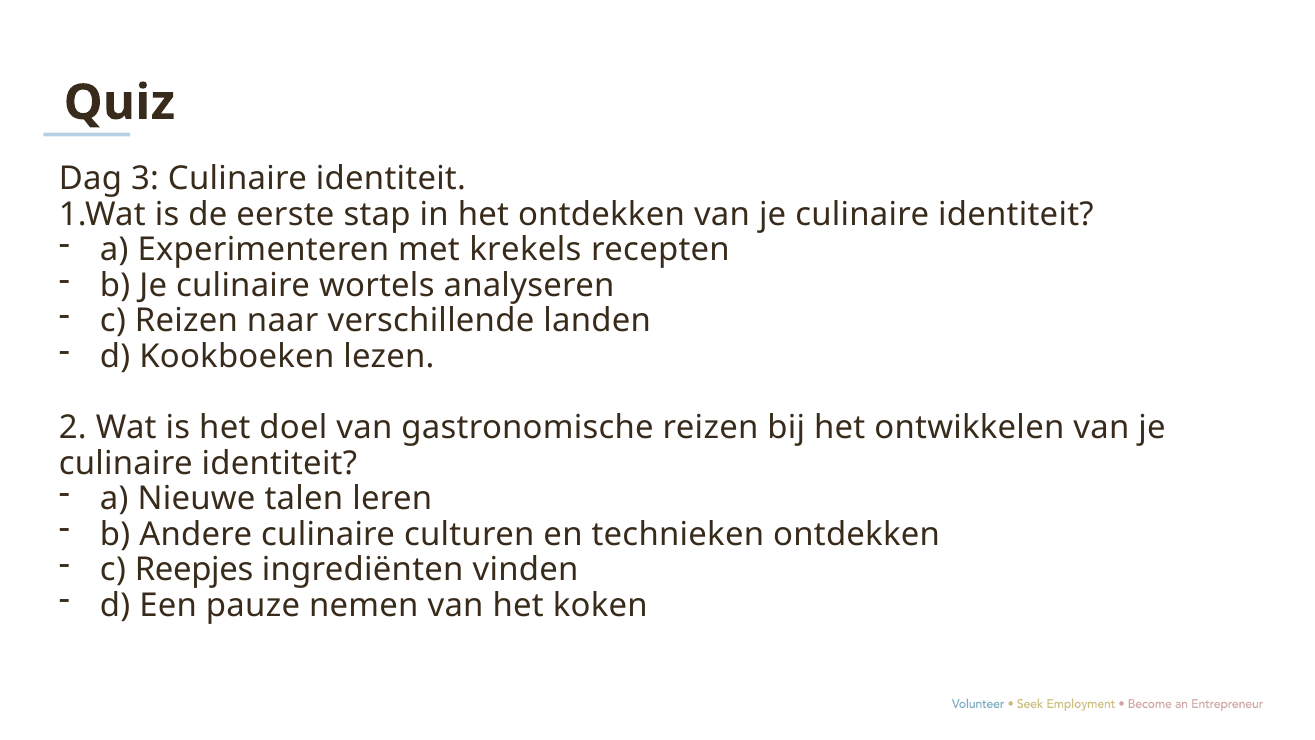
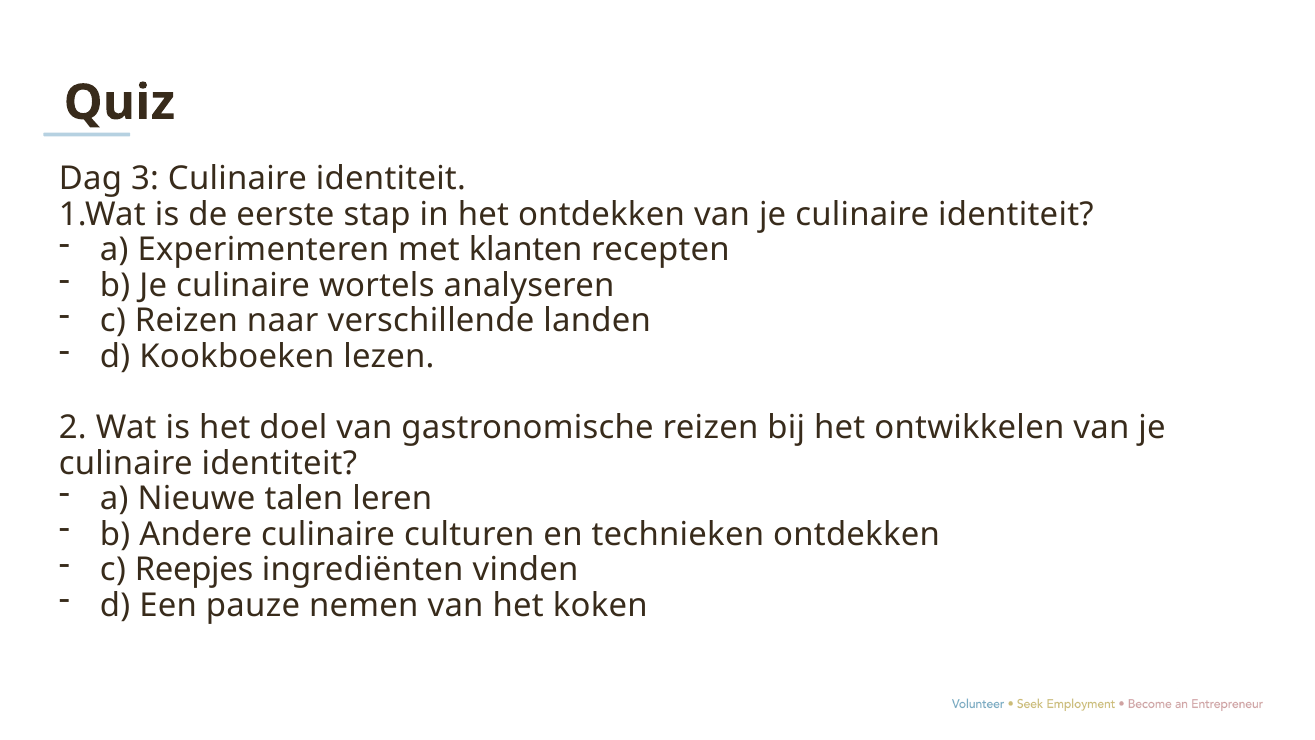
krekels: krekels -> klanten (526, 250)
